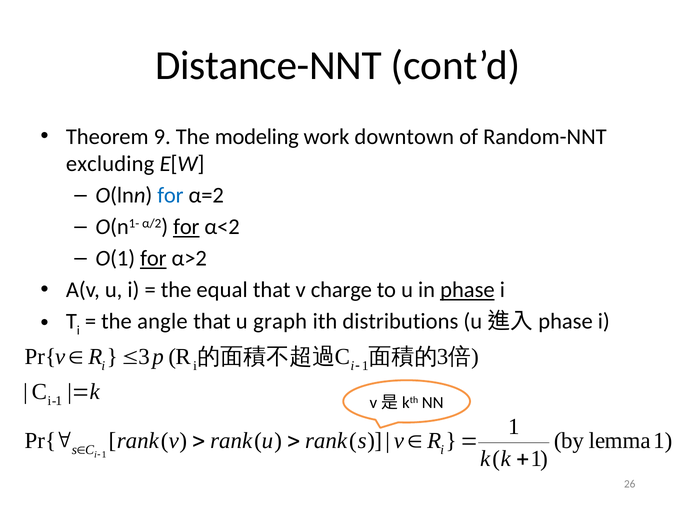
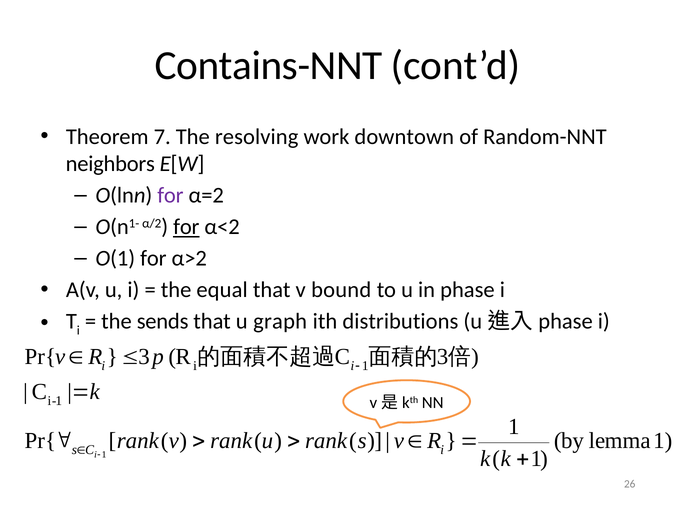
Distance-NNT: Distance-NNT -> Contains-NNT (268, 65)
9: 9 -> 7 (162, 137)
modeling: modeling -> resolving (257, 137)
excluding: excluding -> neighbors (110, 164)
for colour: blue -> purple (170, 195)
for underline: present -> none (153, 258)
charge: charge -> bound (341, 290)
phase underline: present -> none (467, 290)
angle: angle -> sends (163, 322)
